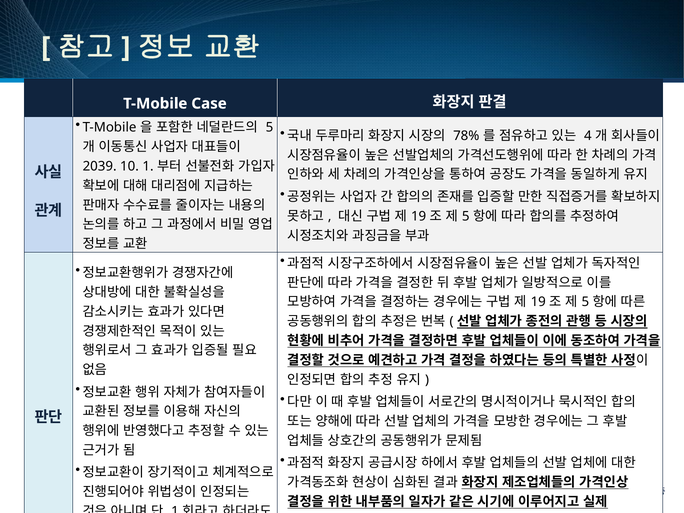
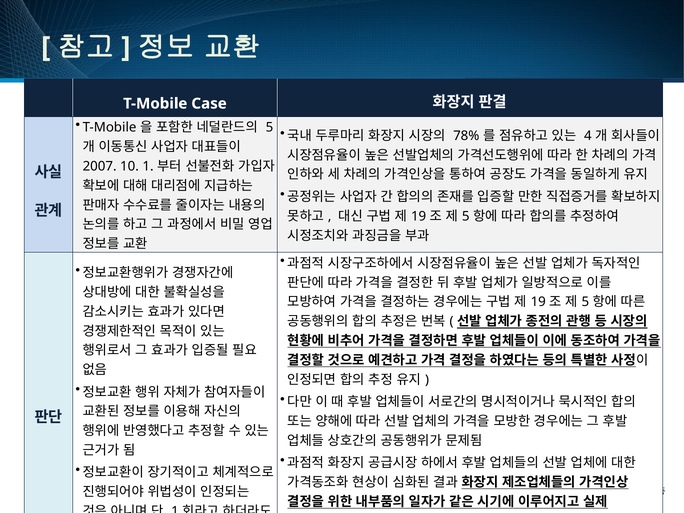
2039: 2039 -> 2007 (100, 166)
